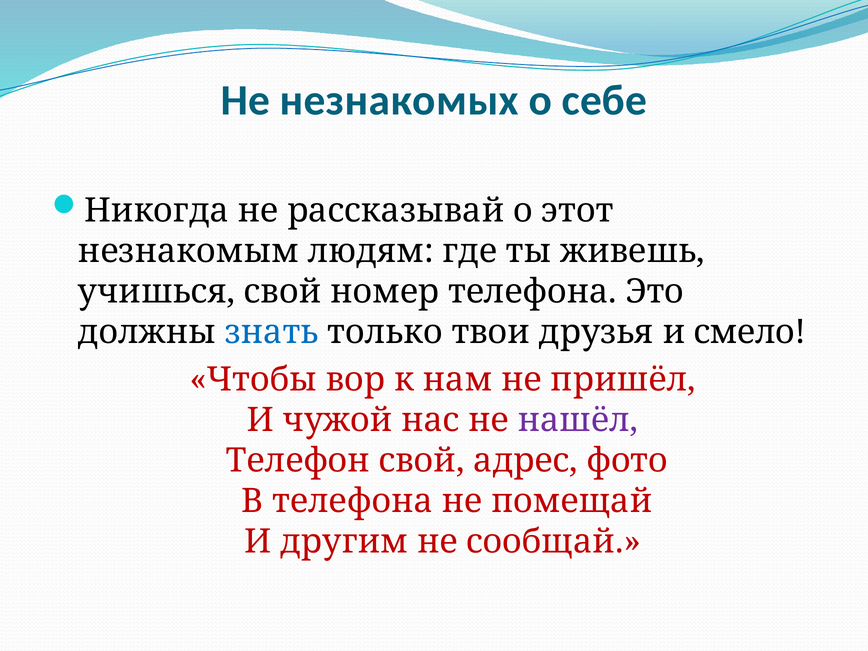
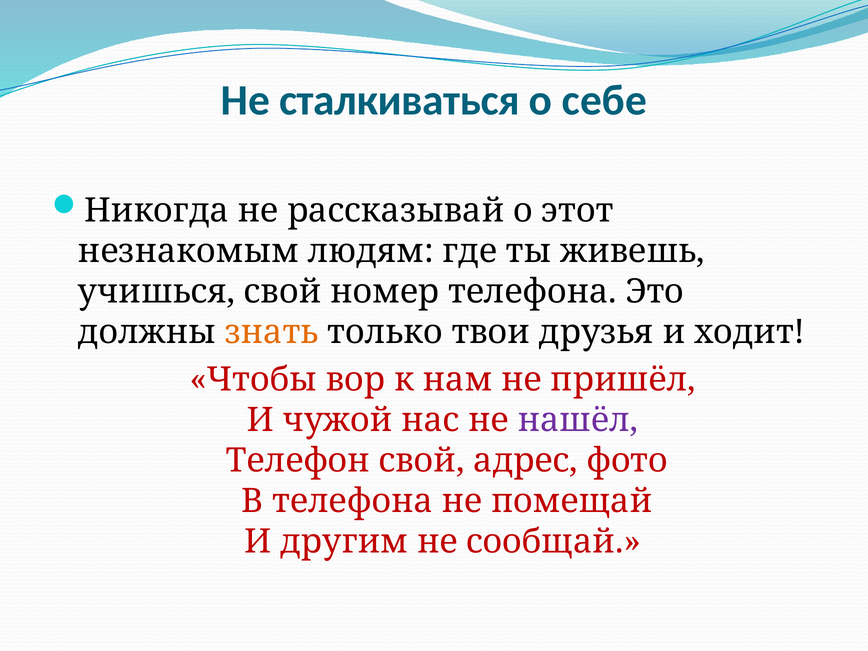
незнакомых: незнакомых -> сталкиваться (400, 100)
знать colour: blue -> orange (272, 332)
смело: смело -> ходит (750, 332)
